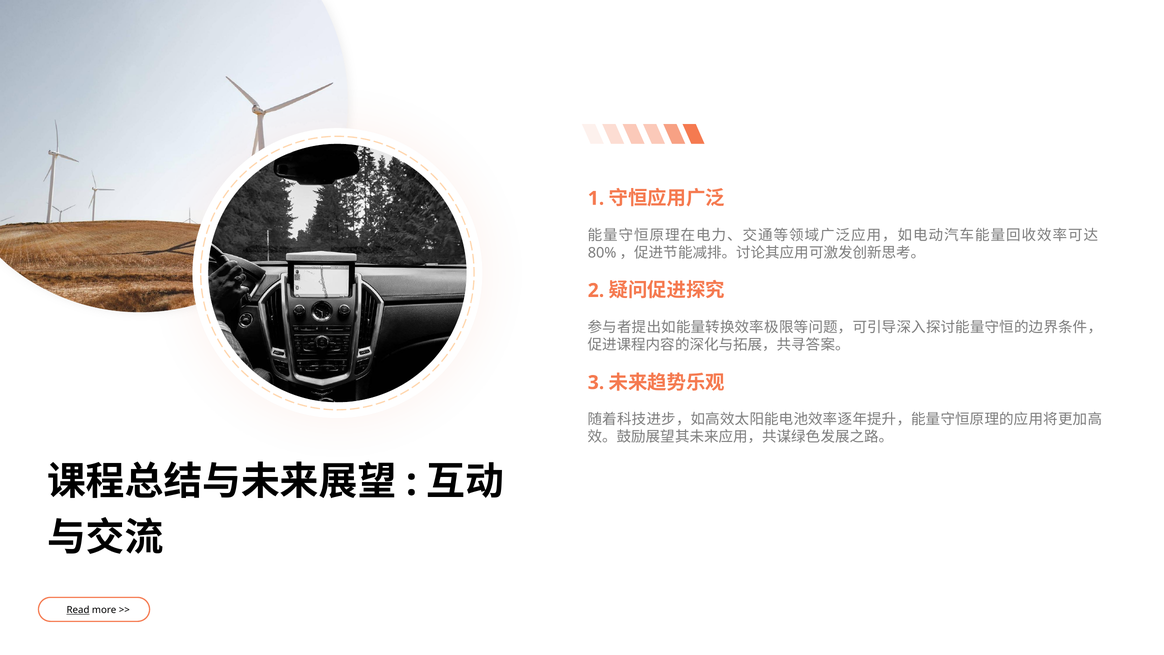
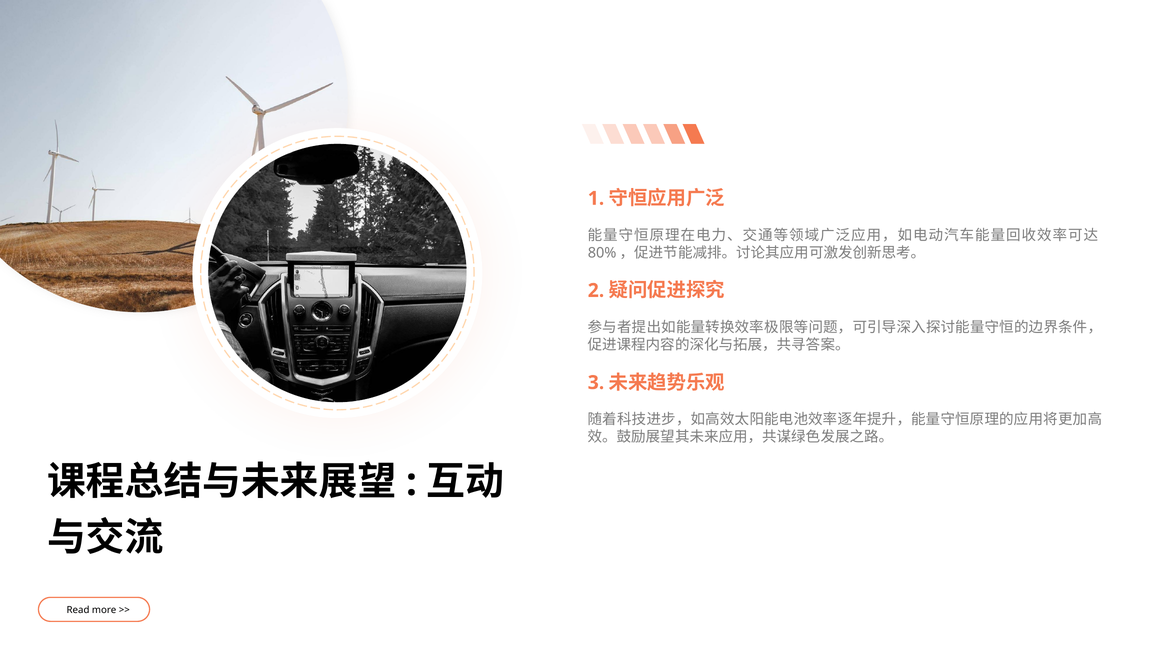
Read underline: present -> none (78, 610)
